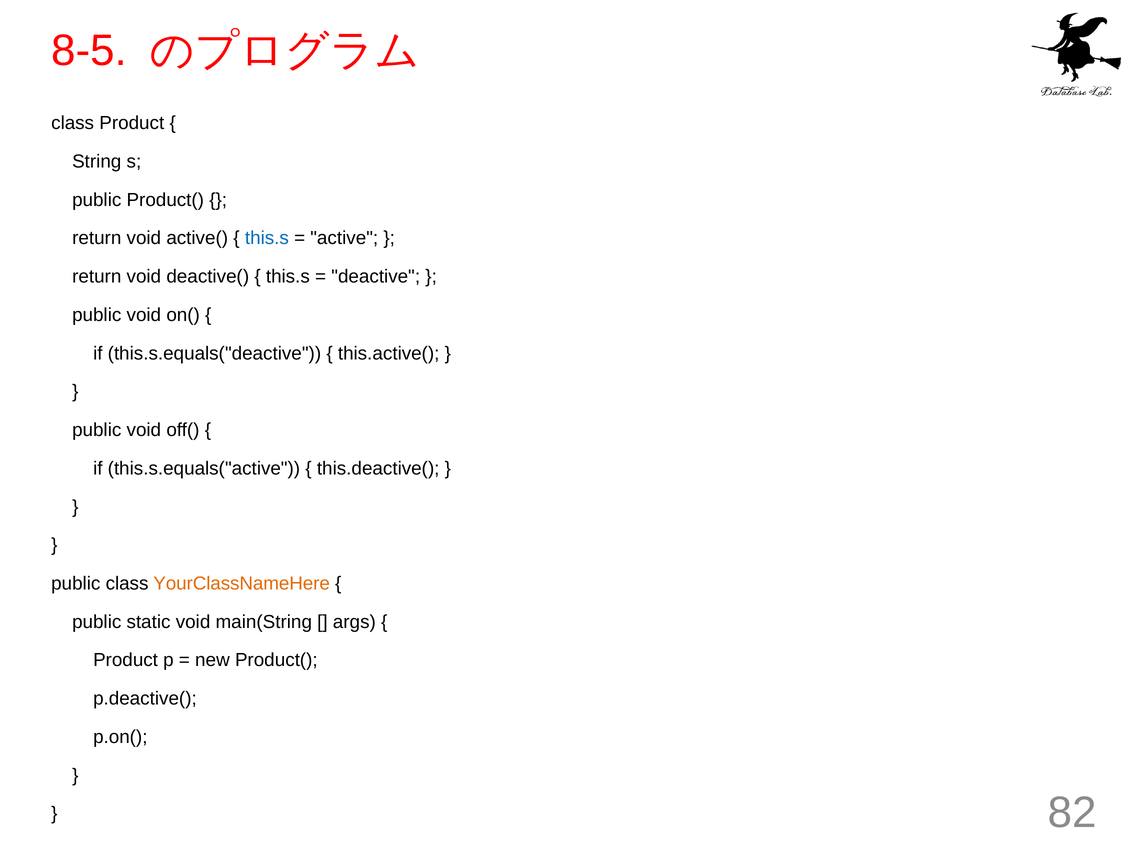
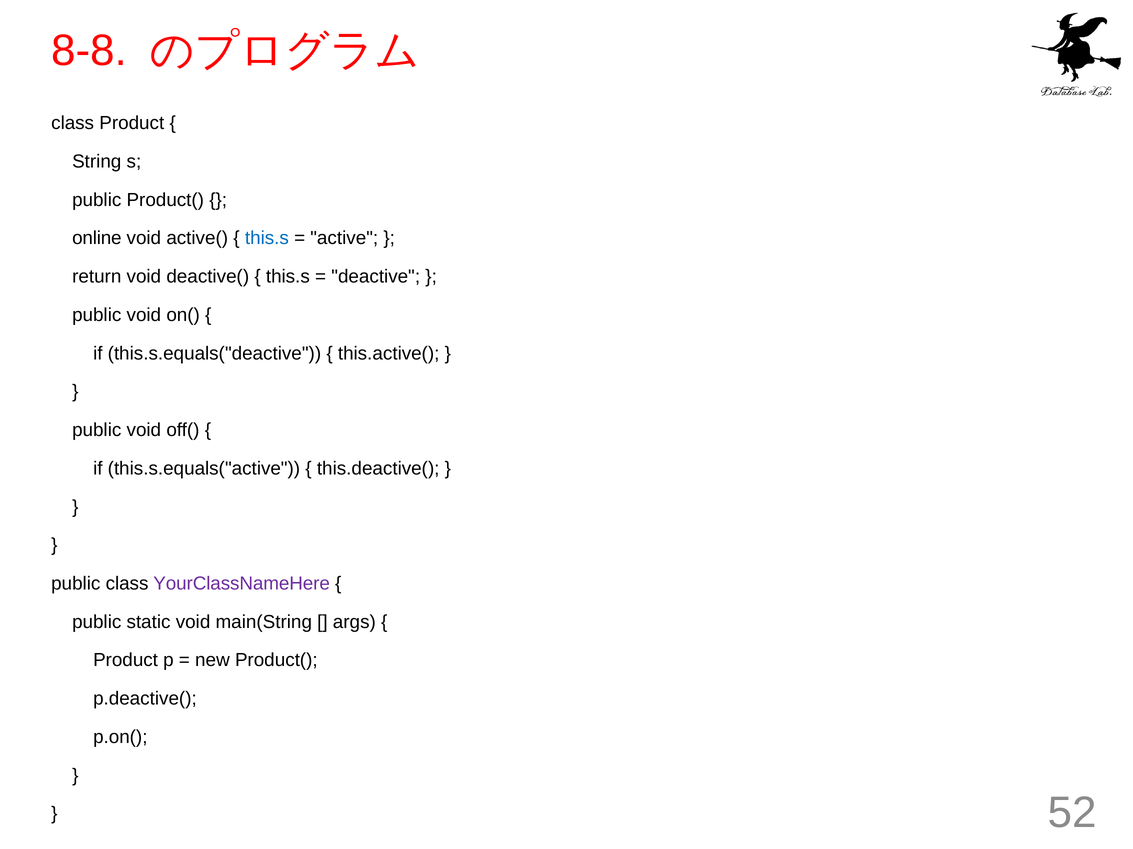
8-5: 8-5 -> 8-8 (89, 51)
return: return -> online (97, 238)
YourClassNameHere colour: orange -> purple (242, 584)
82: 82 -> 52 (1072, 813)
